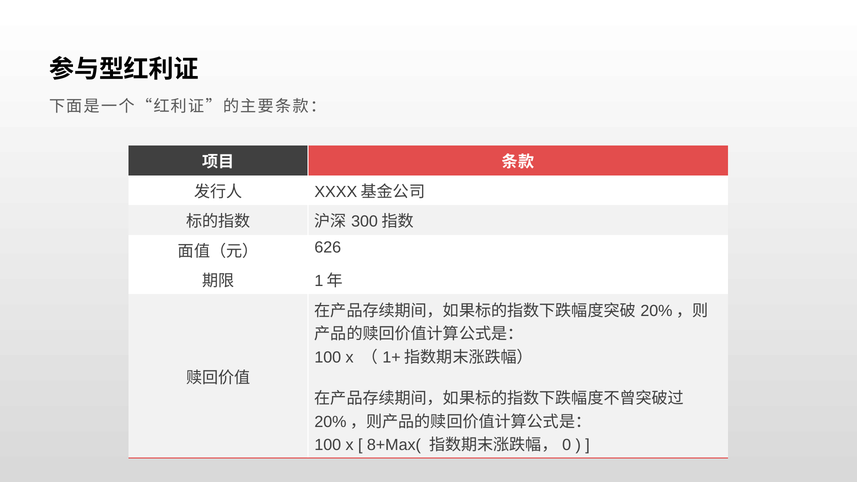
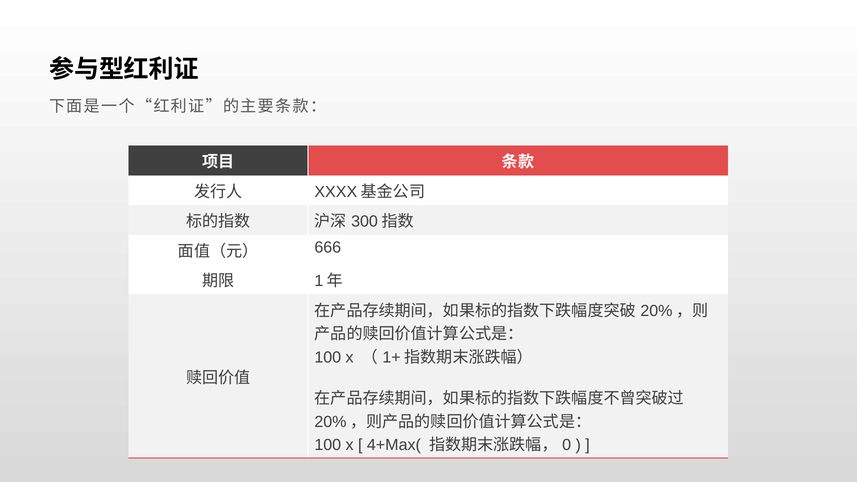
626: 626 -> 666 (328, 247)
8+Max(: 8+Max( -> 4+Max( (394, 445)
